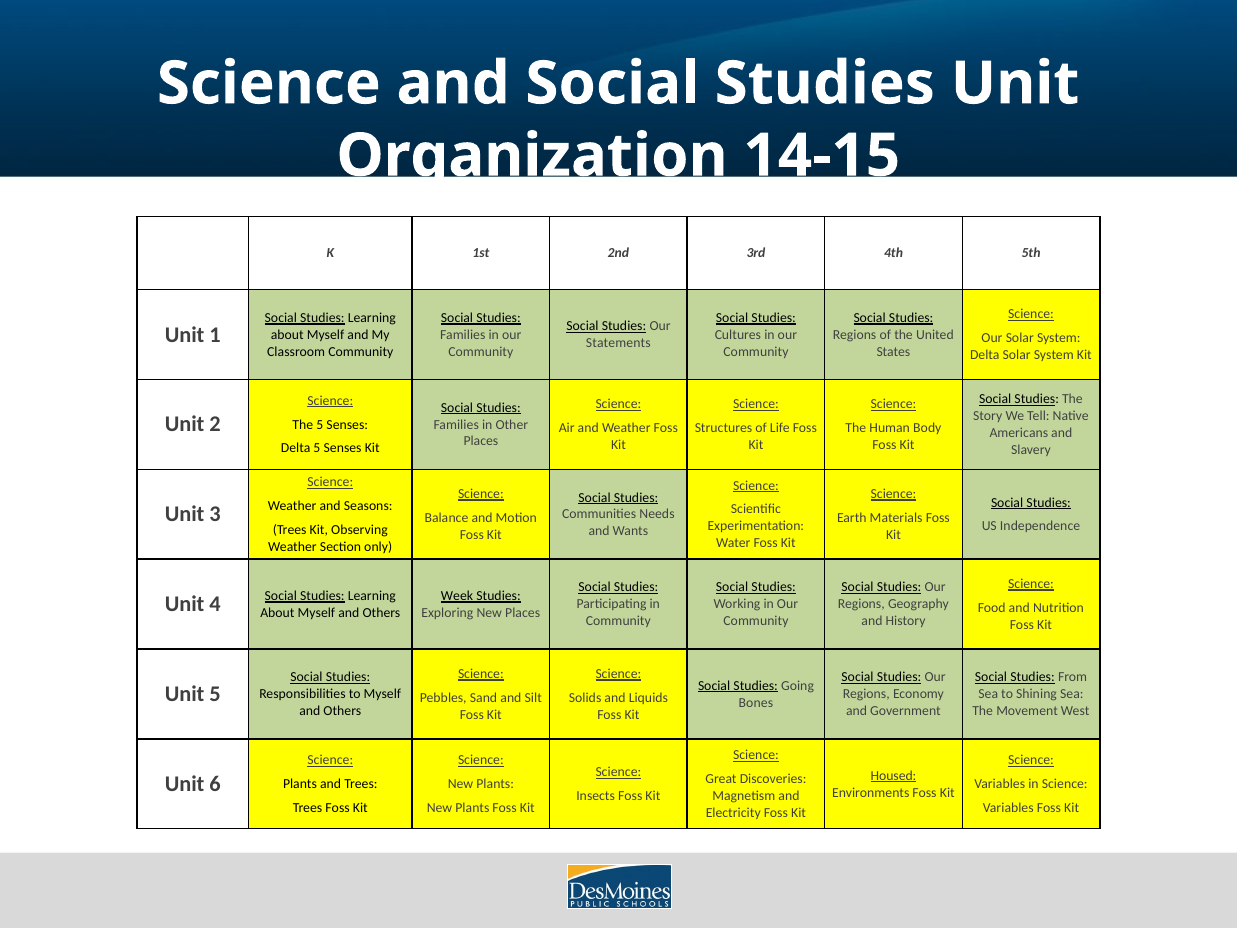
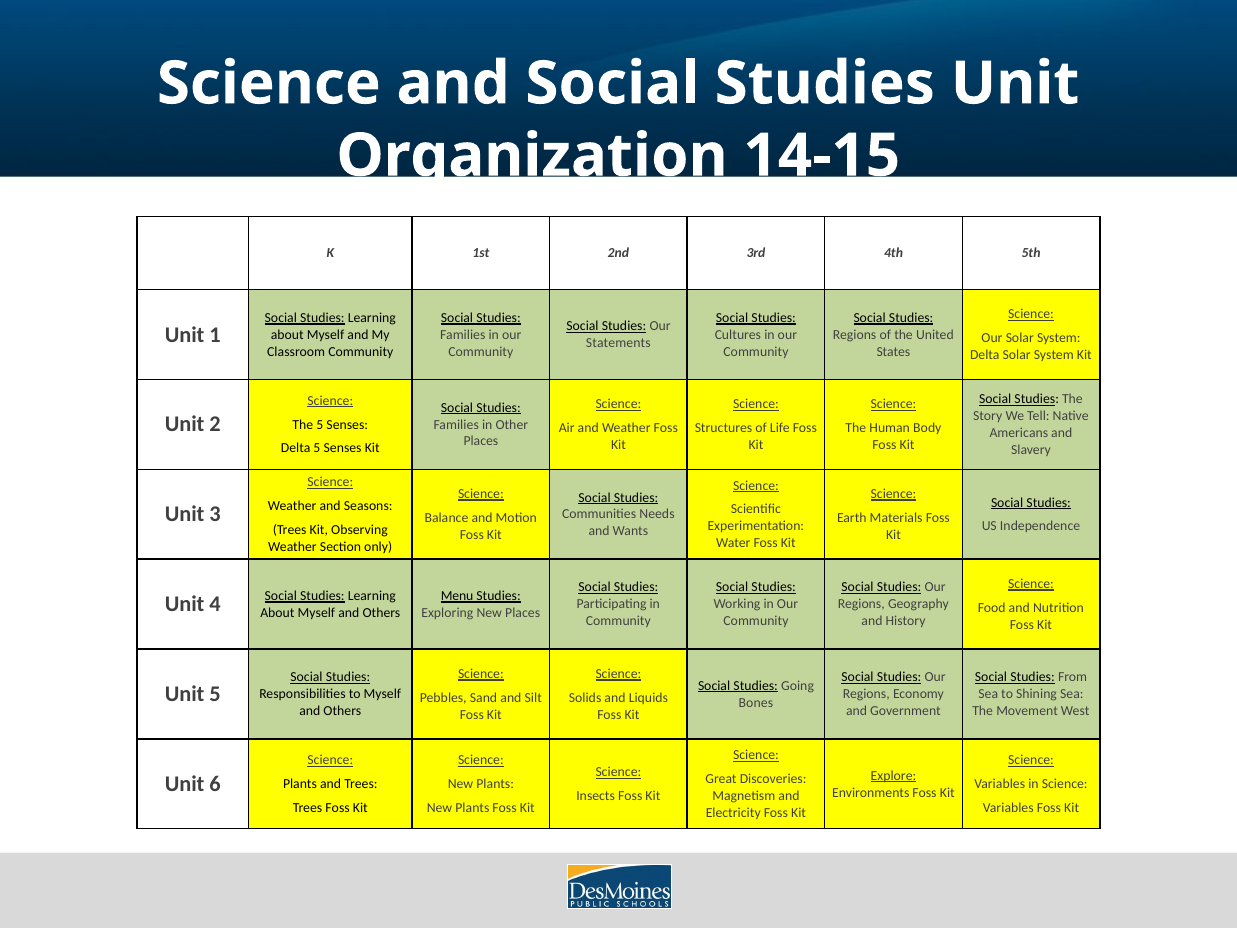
Week: Week -> Menu (457, 596)
Housed: Housed -> Explore (893, 775)
